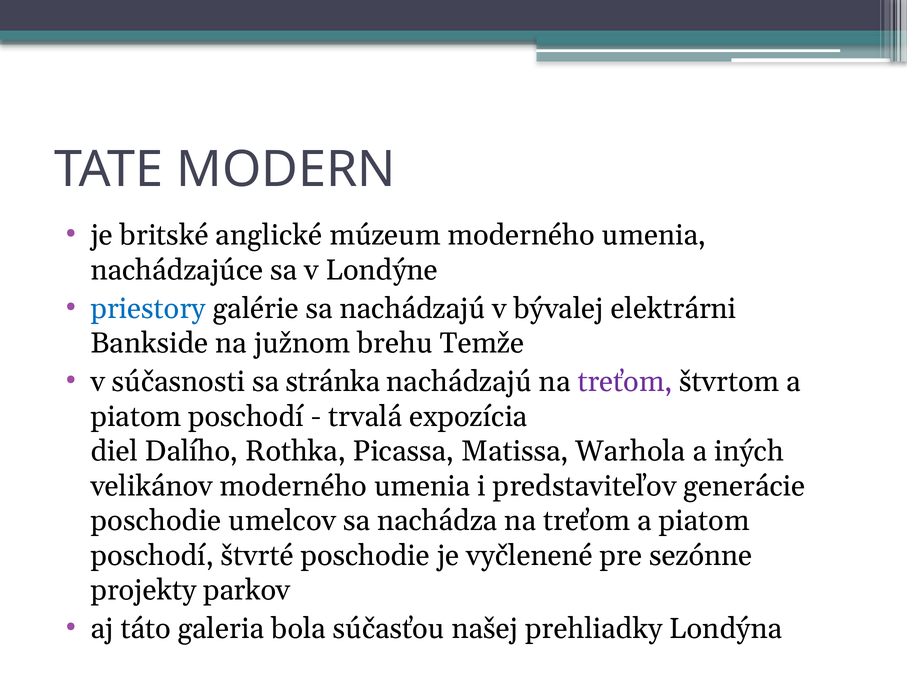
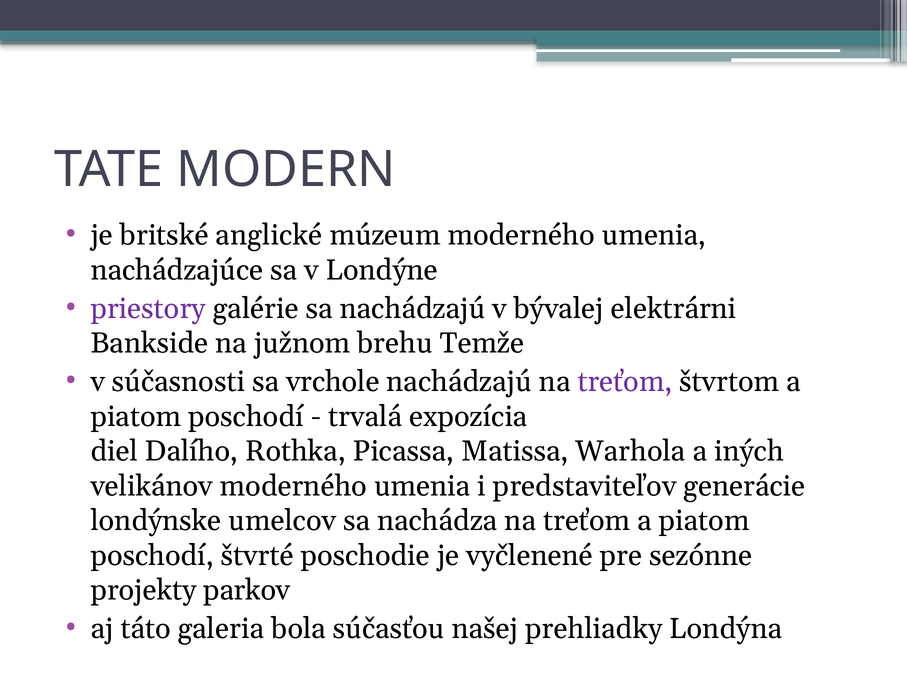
priestory colour: blue -> purple (148, 309)
stránka: stránka -> vrchole (333, 382)
poschodie: poschodie -> londýnske (156, 521)
